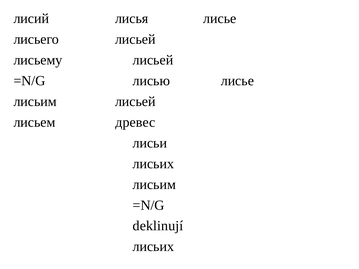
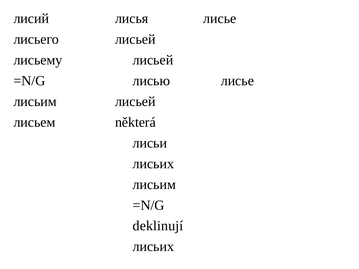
древес: древес -> některá (135, 122)
